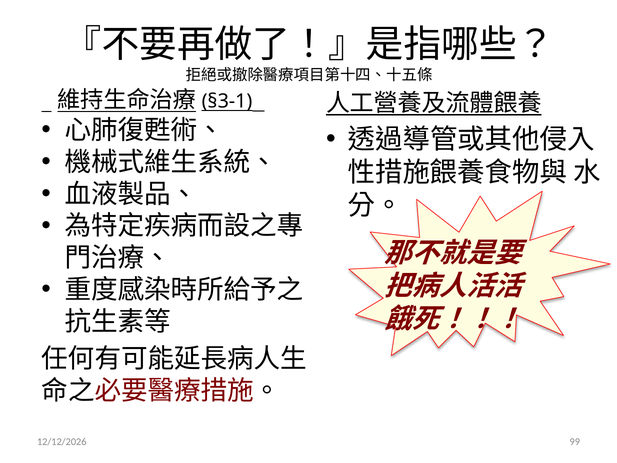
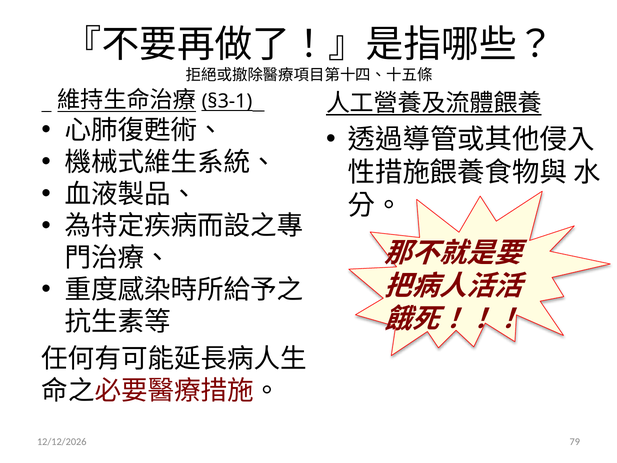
99: 99 -> 79 (575, 442)
